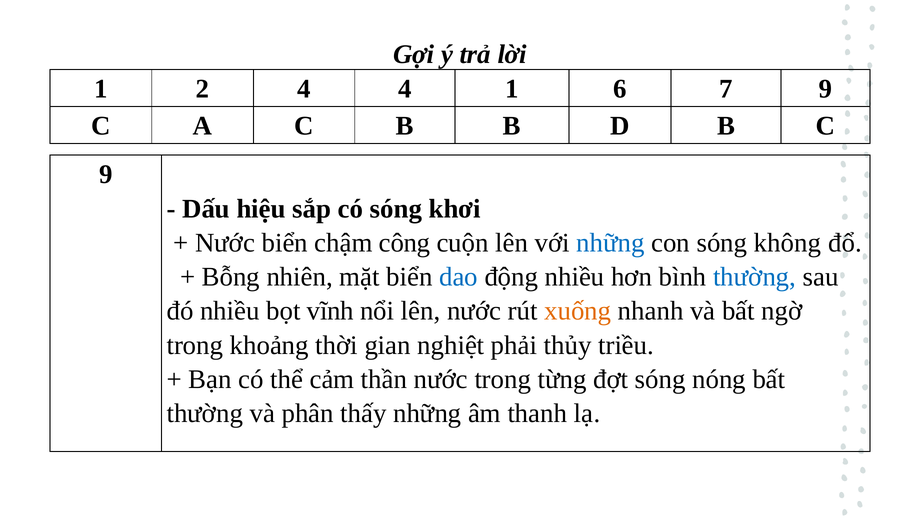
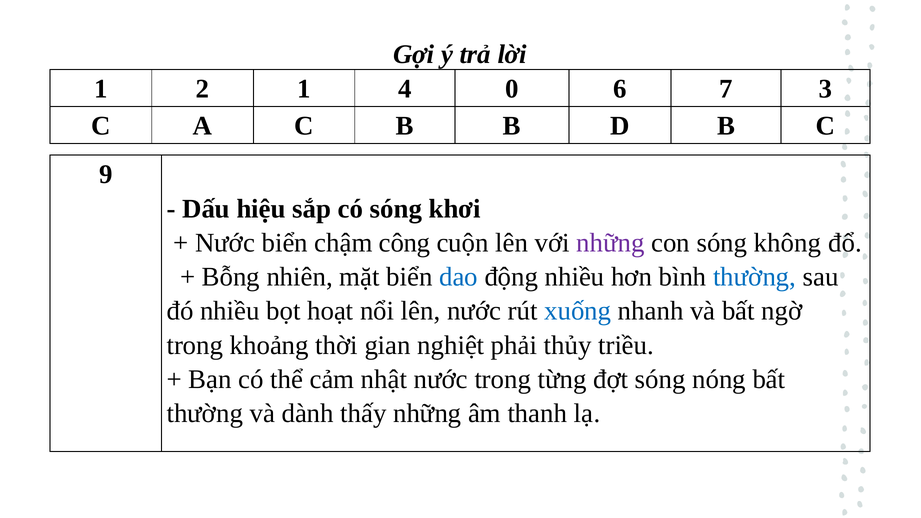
2 4: 4 -> 1 (304, 89)
4 1: 1 -> 0 (512, 89)
7 9: 9 -> 3 (825, 89)
những colour: blue -> purple (611, 243)
vĩnh: vĩnh -> hoạt (330, 311)
xuống colour: orange -> blue (578, 311)
thần: thần -> nhật (384, 379)
phân: phân -> dành (308, 414)
